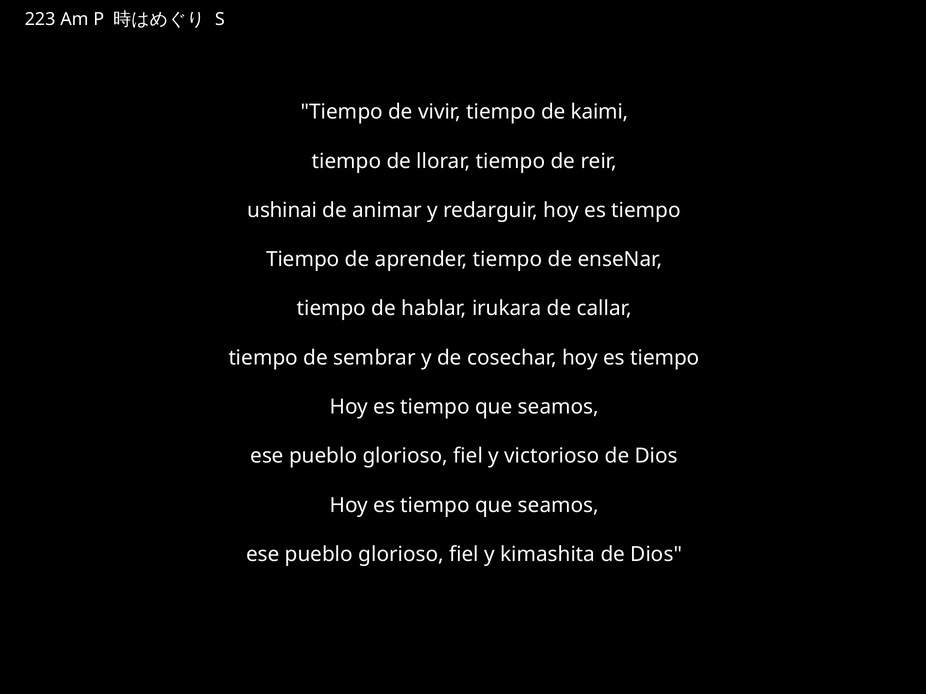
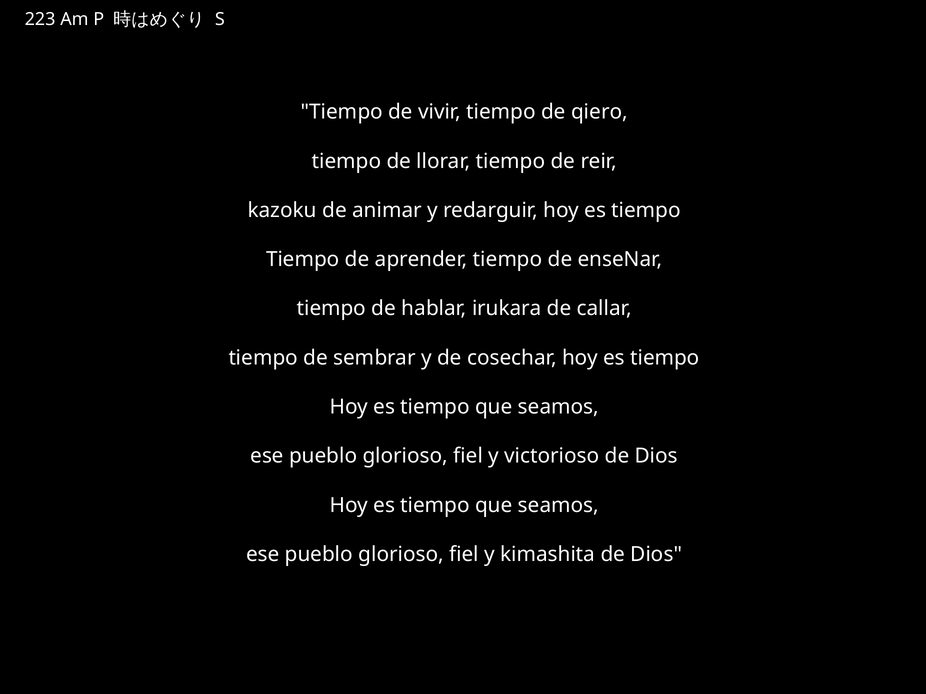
kaimi: kaimi -> qiero (599, 112)
ushinai: ushinai -> kazoku (282, 210)
